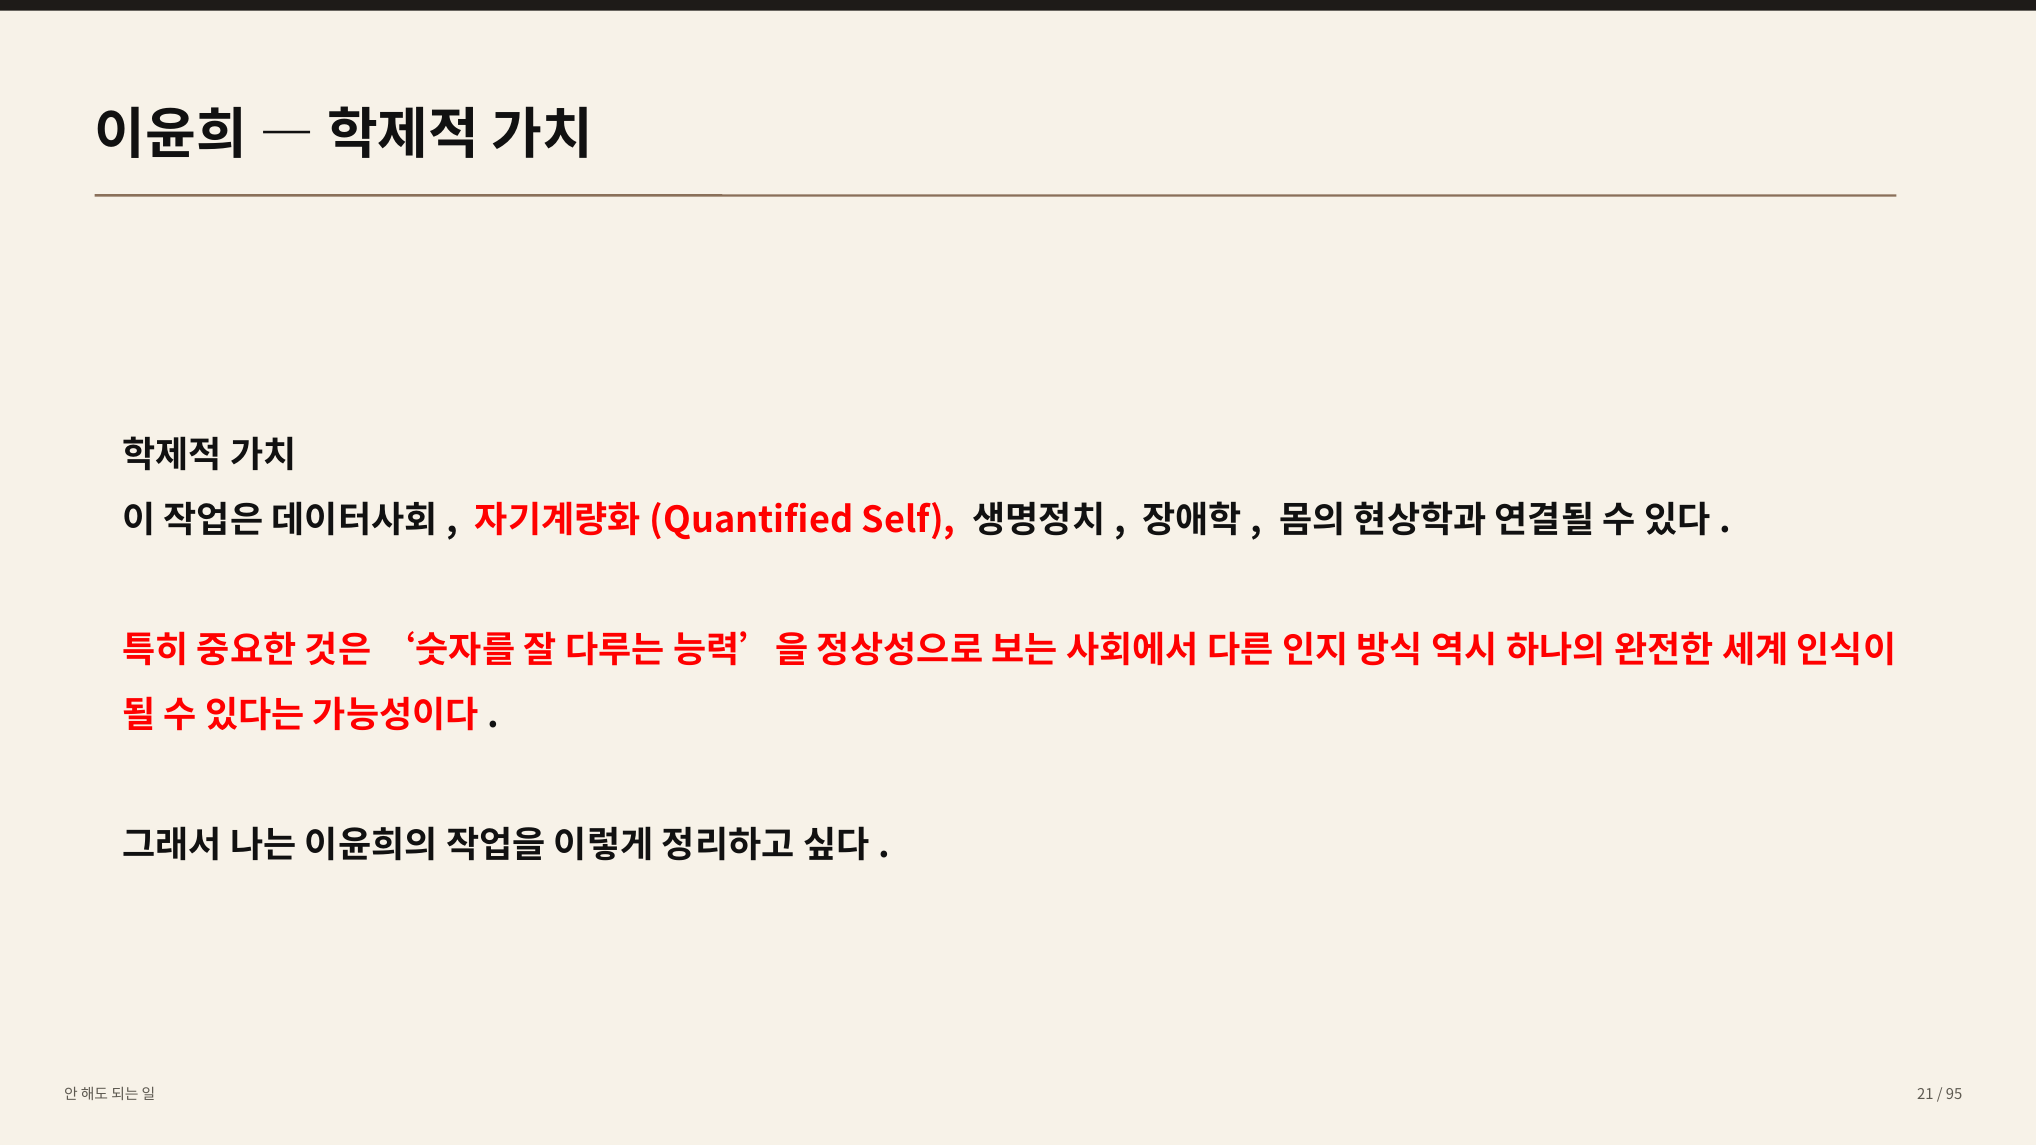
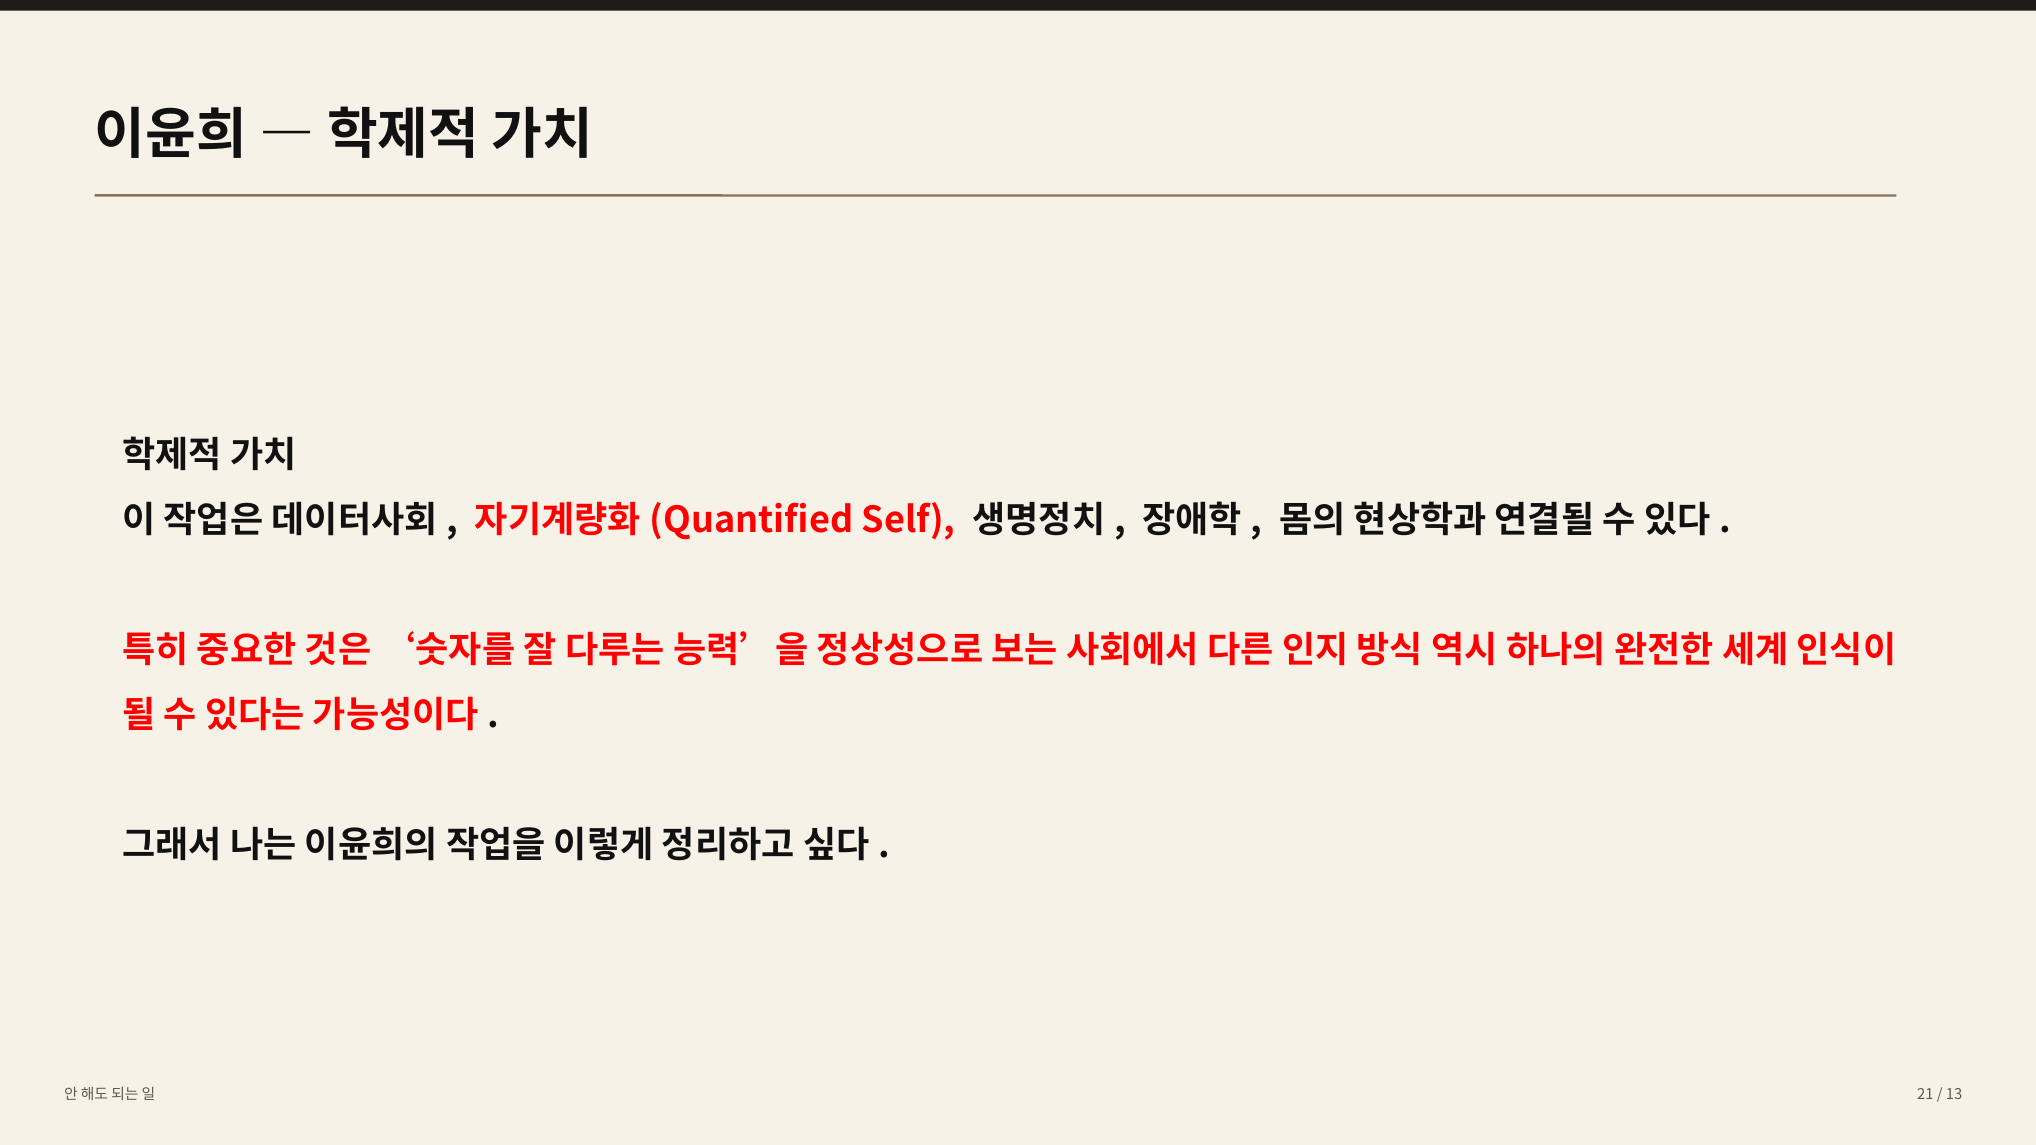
95: 95 -> 13 (1954, 1094)
